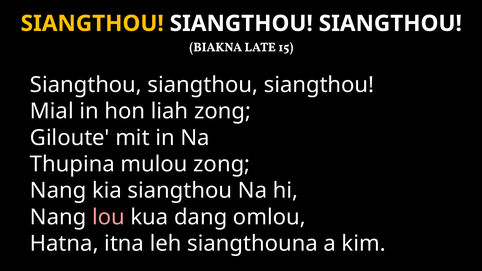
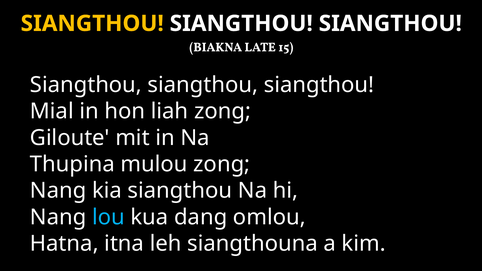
lou colour: pink -> light blue (108, 217)
